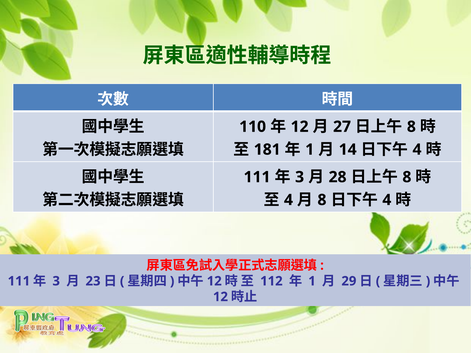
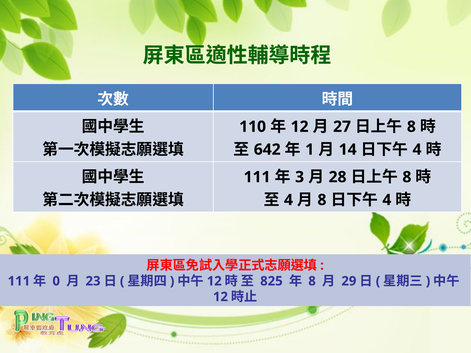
181: 181 -> 642 (267, 150)
3: 3 -> 0 (56, 281)
112: 112 -> 825 (271, 281)
1: 1 -> 8 (312, 281)
